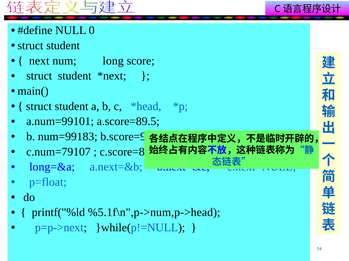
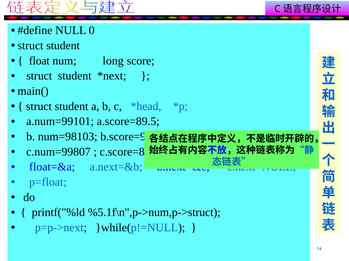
next: next -> float (39, 61)
num=99183: num=99183 -> num=98103 (68, 137)
c.num=79107: c.num=79107 -> c.num=99807 (58, 152)
long=&a: long=&a -> float=&a (52, 167)
%5.1f\n",p->num,p->head: %5.1f\n",p->num,p->head -> %5.1f\n",p->num,p->struct (154, 213)
